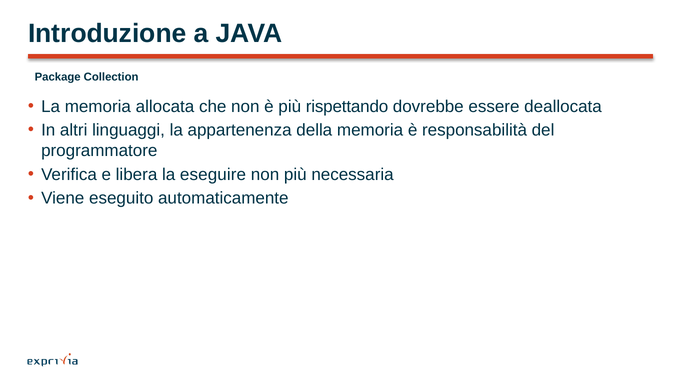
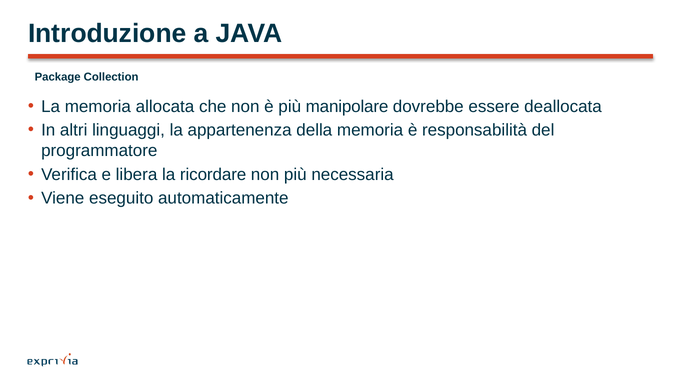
rispettando: rispettando -> manipolare (347, 106)
eseguire: eseguire -> ricordare (213, 175)
